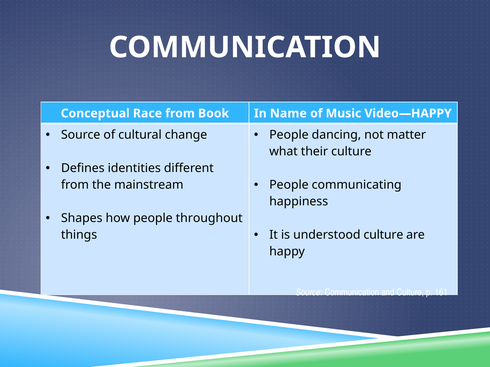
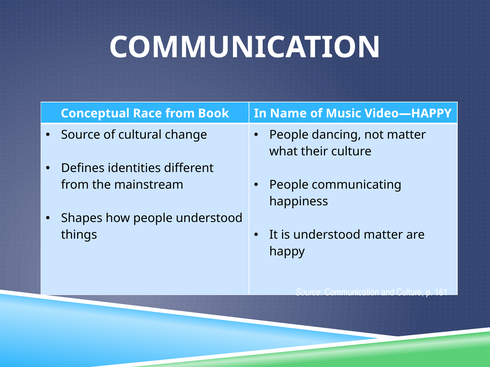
people throughout: throughout -> understood (209, 218)
understood culture: culture -> matter (383, 235)
